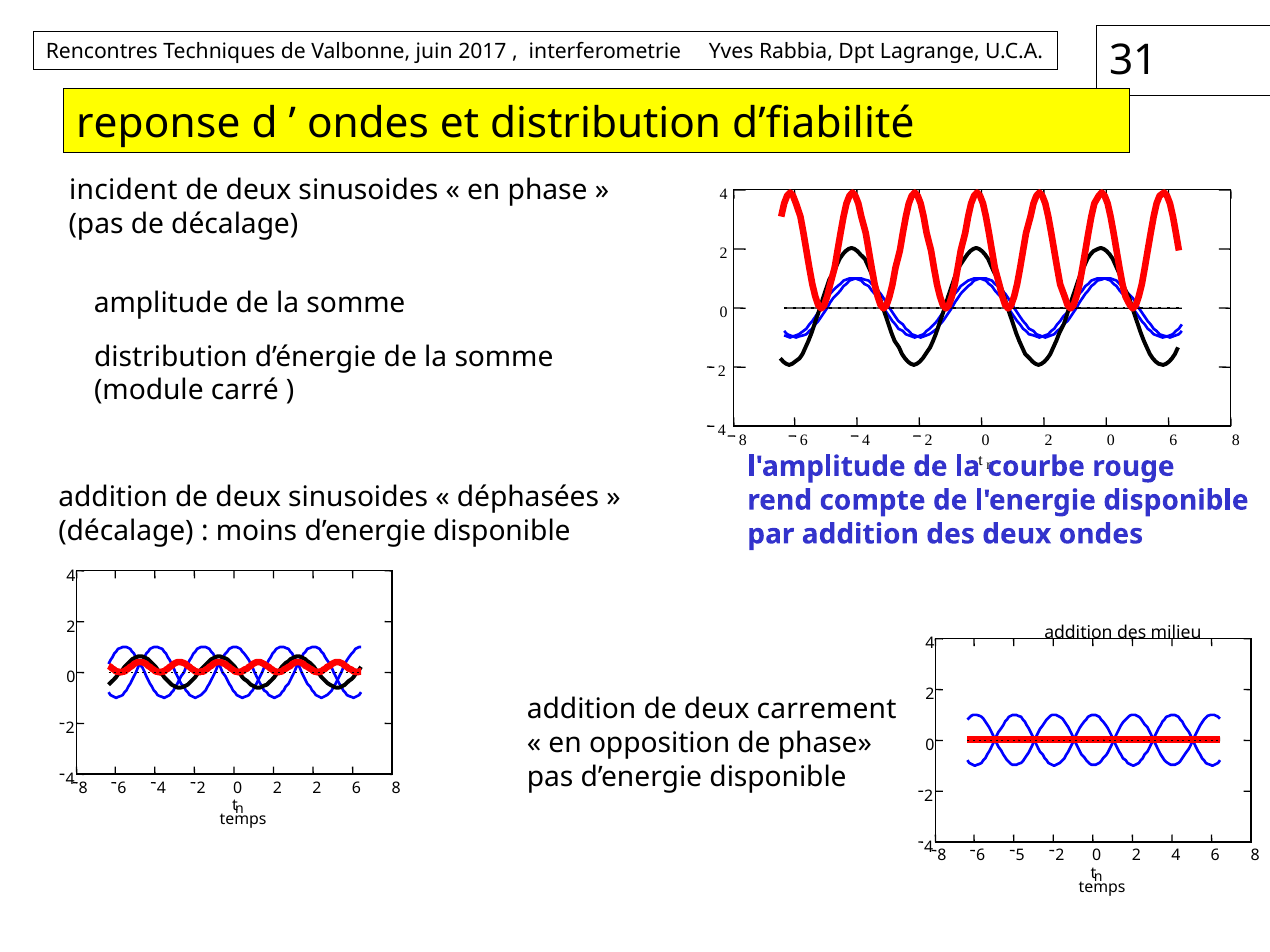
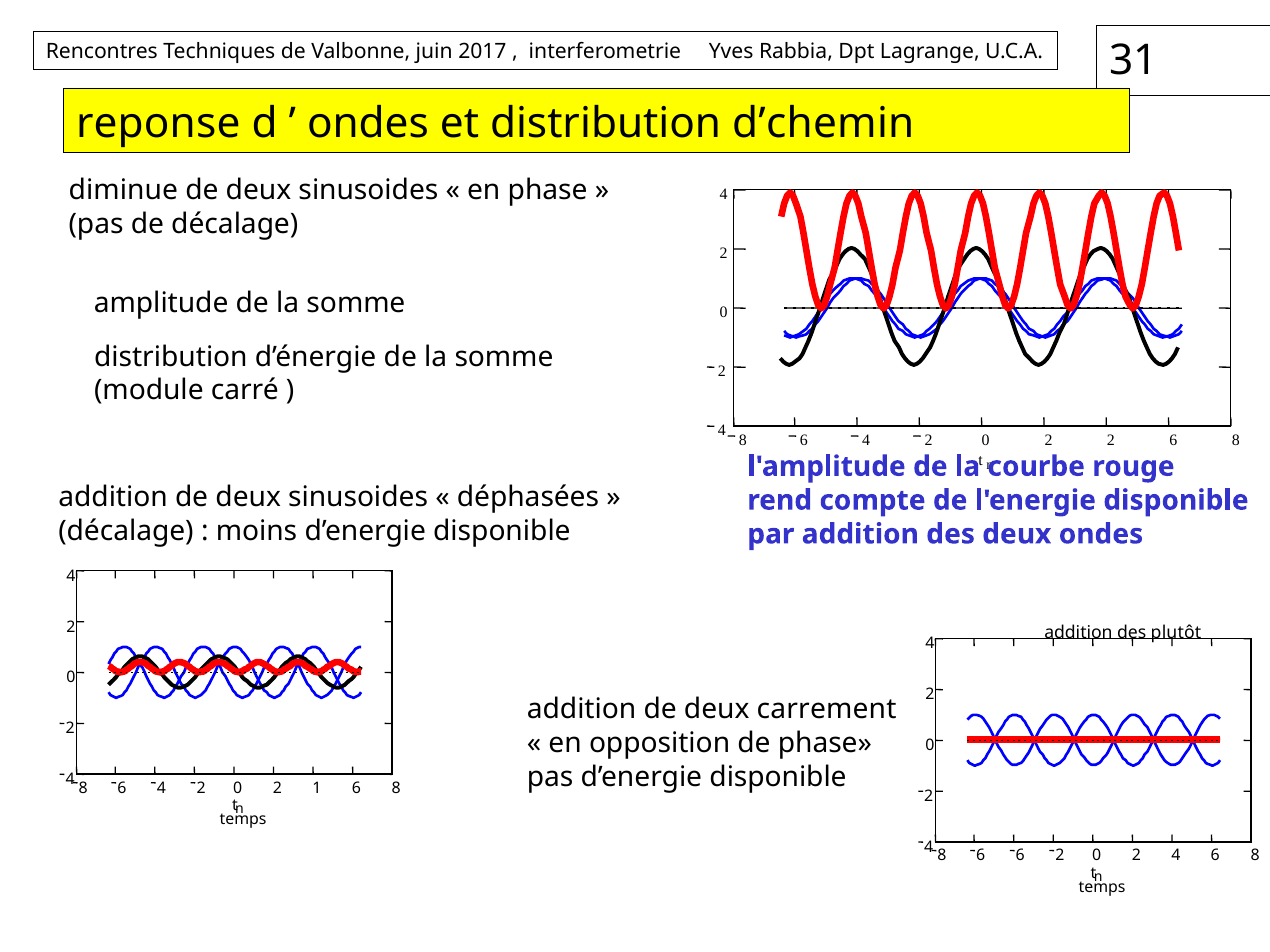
d’fiabilité: d’fiabilité -> d’chemin (823, 123)
incident: incident -> diminue (123, 190)
0 2 0: 0 -> 2 (1111, 440)
milieu: milieu -> plutôt (1176, 633)
2 2: 2 -> 1 (317, 788)
6 5: 5 -> 6 (1020, 856)
